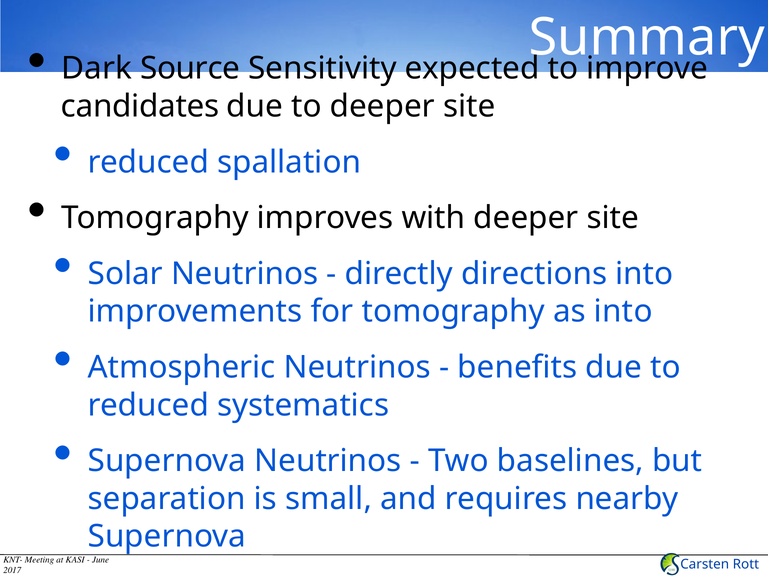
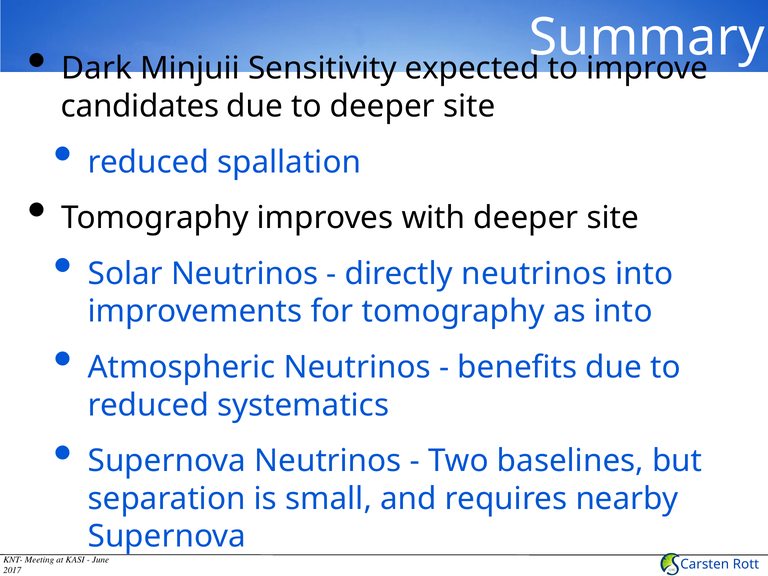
Source: Source -> Minjuii (190, 68)
directly directions: directions -> neutrinos (534, 274)
